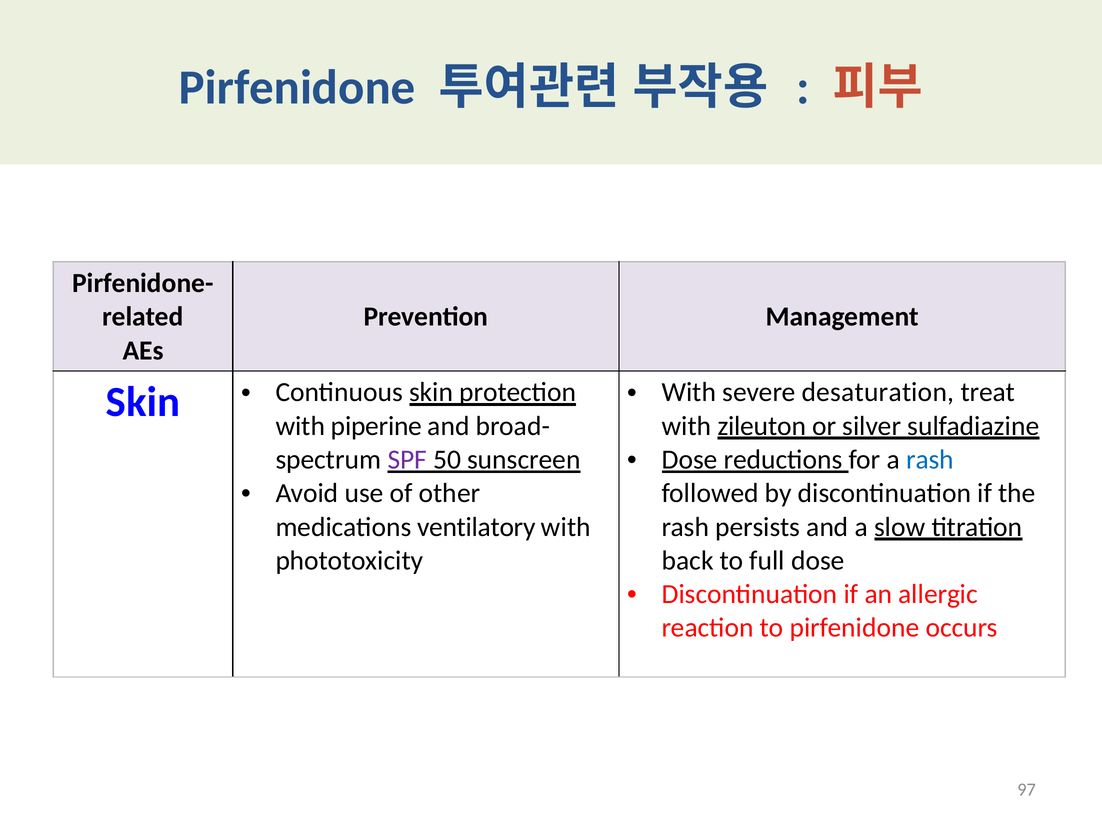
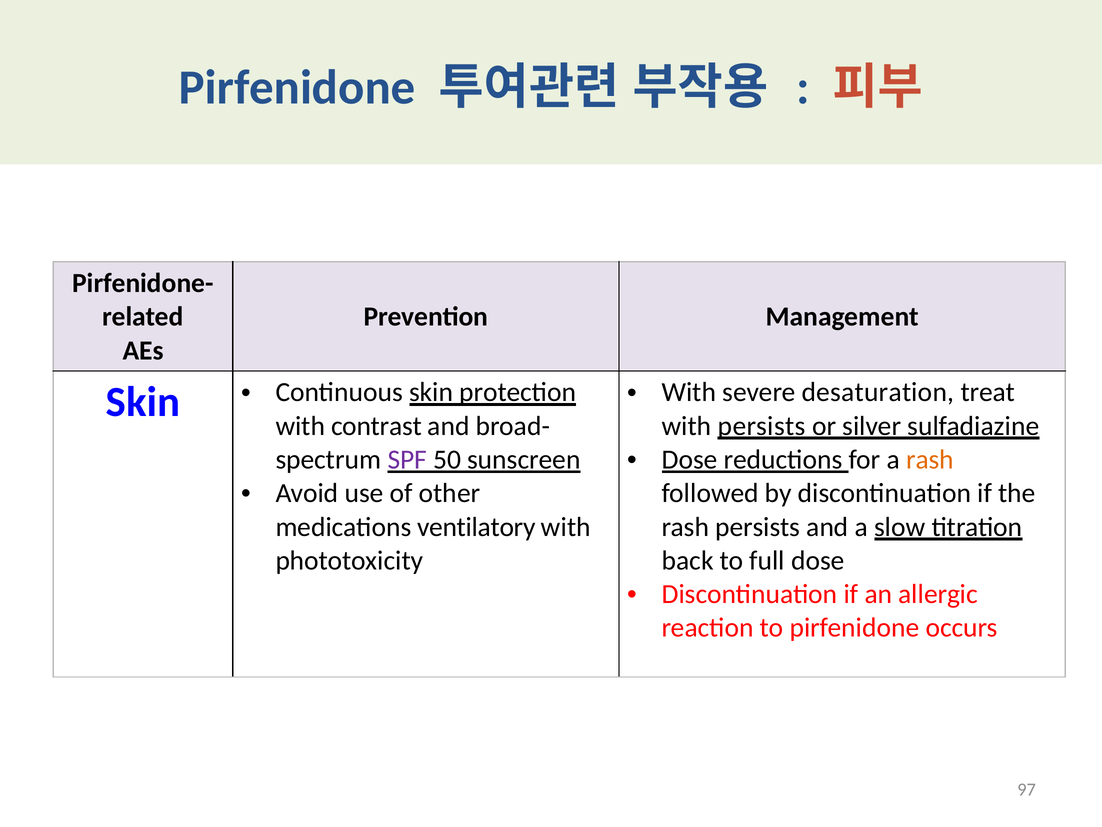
piperine: piperine -> contrast (376, 426)
with zileuton: zileuton -> persists (762, 426)
rash colour: blue -> orange (930, 459)
